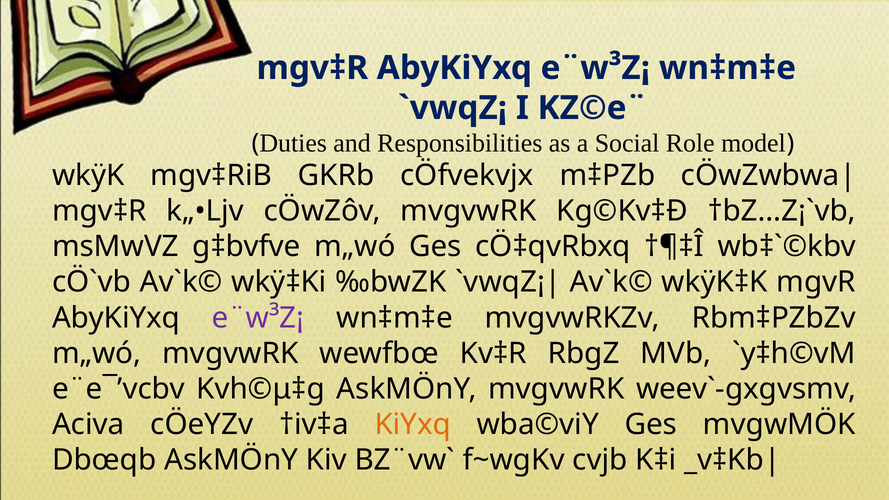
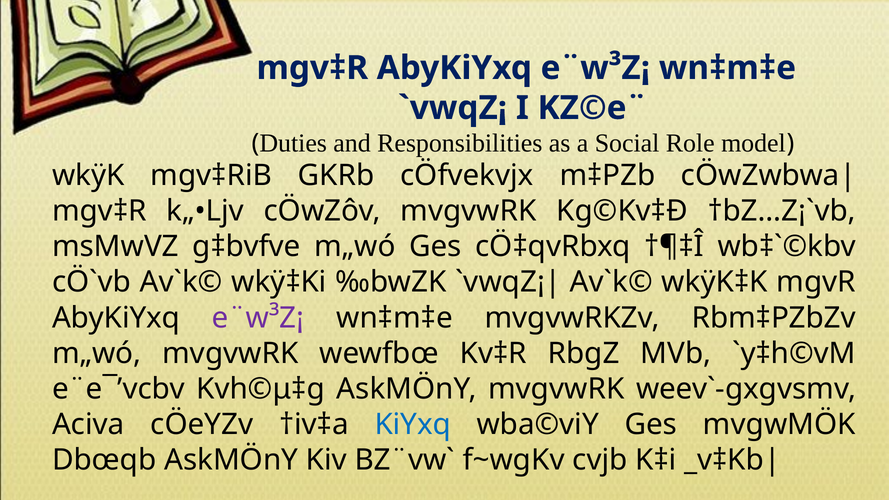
KiYxq colour: orange -> blue (413, 425)
